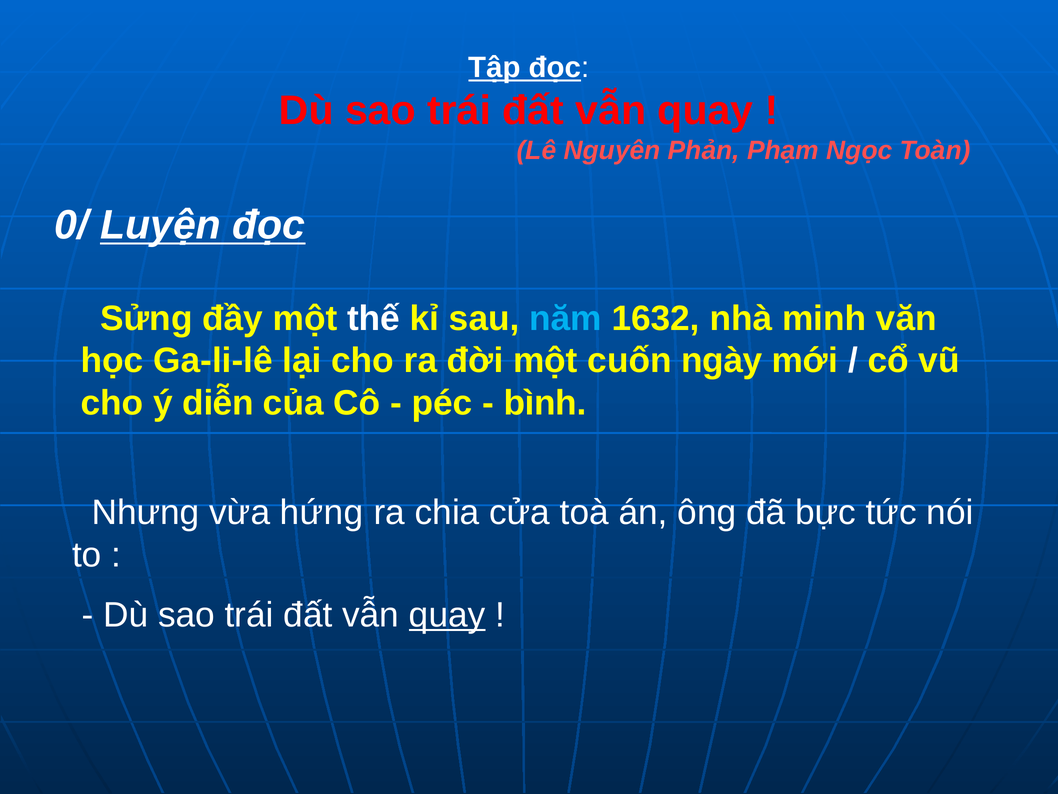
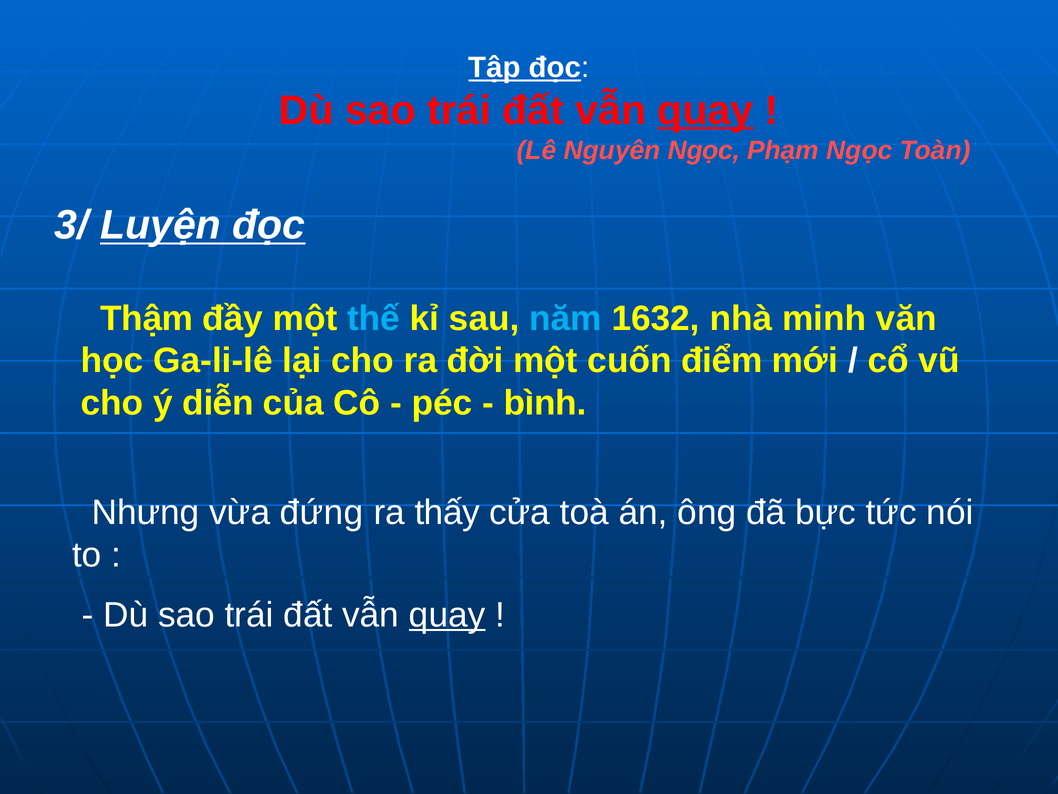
quay underline: none -> present (705, 111)
Nguyên Phản: Phản -> Ngọc (704, 150)
0/: 0/ -> 3/ (72, 225)
Sửng: Sửng -> Thậm (147, 318)
thế colour: white -> light blue (374, 318)
ngày: ngày -> điểm (722, 361)
hứng: hứng -> đứng (322, 512)
chia: chia -> thấy (447, 512)
